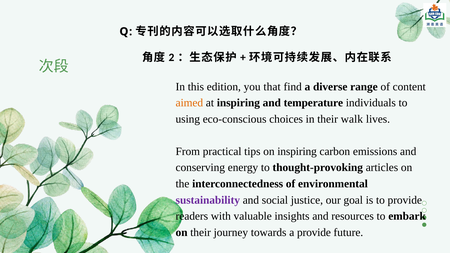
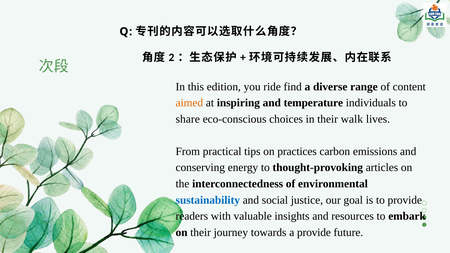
that: that -> ride (272, 87)
using: using -> share (188, 119)
on inspiring: inspiring -> practices (297, 151)
sustainability colour: purple -> blue (208, 200)
